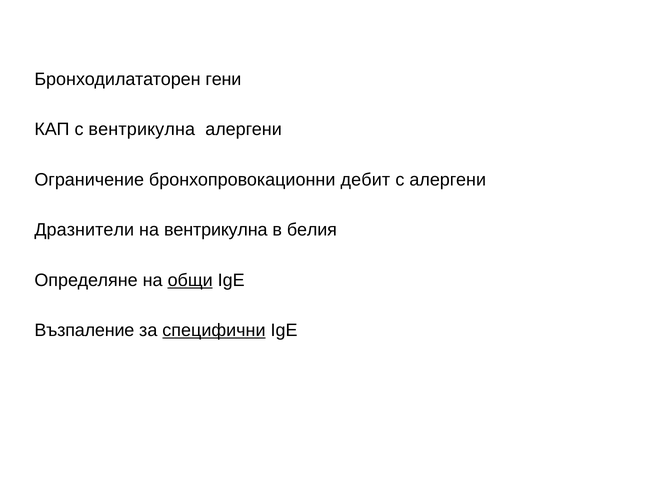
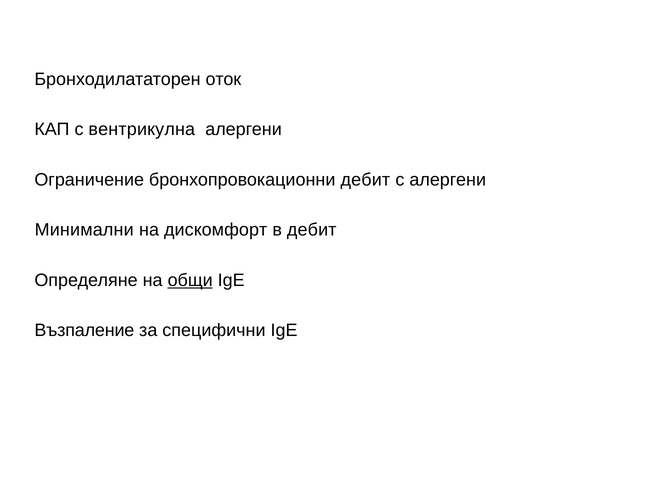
гени: гени -> оток (223, 79)
Дразнители: Дразнители -> Минимални (84, 230)
на вентрикулна: вентрикулна -> дискомфорт (216, 230)
в белия: белия -> дебит (312, 230)
специфични underline: present -> none (214, 331)
